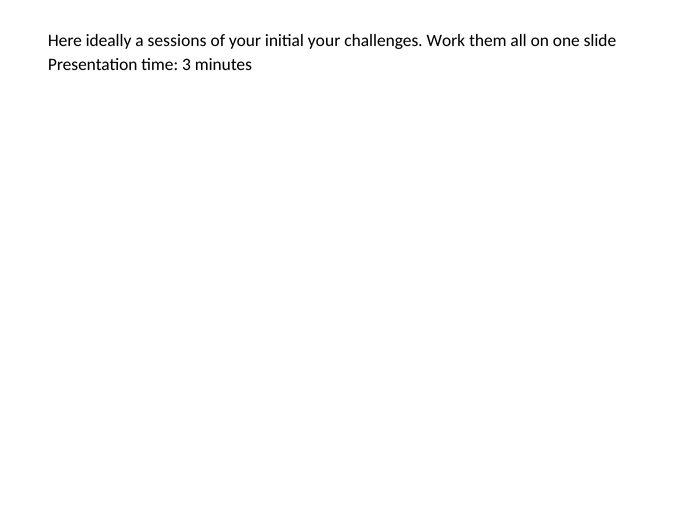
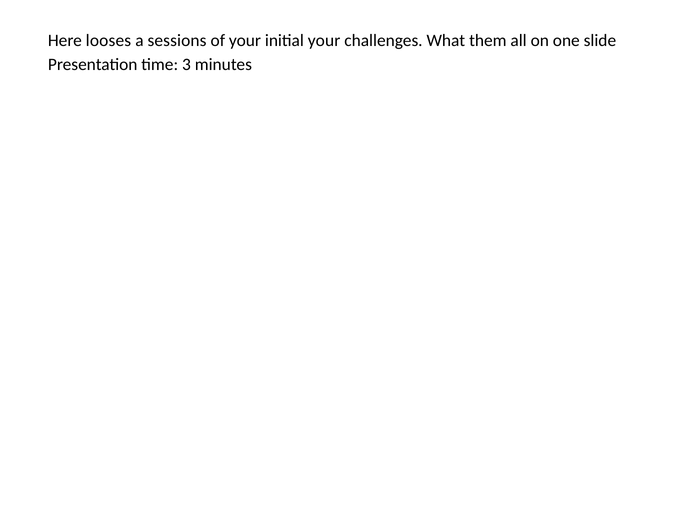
ideally: ideally -> looses (108, 40)
Work: Work -> What (446, 40)
